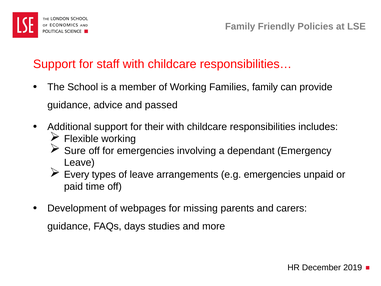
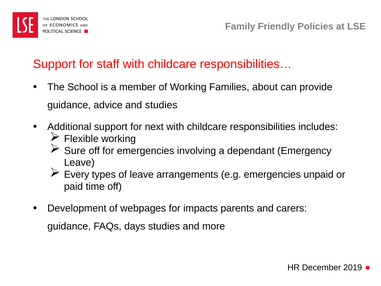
Families family: family -> about (265, 87)
and passed: passed -> studies (161, 105)
their: their -> next (154, 127)
missing: missing -> impacts (201, 208)
